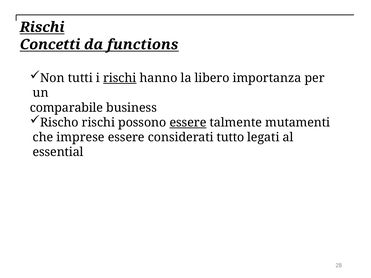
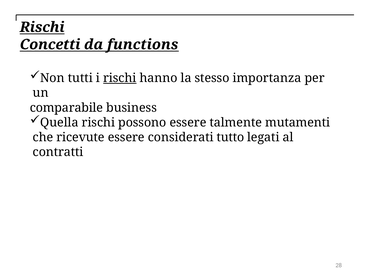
libero: libero -> stesso (212, 78)
Rischo: Rischo -> Quella (59, 123)
essere underline: present -> none (188, 123)
imprese: imprese -> ricevute (81, 137)
essential: essential -> contratti (58, 152)
